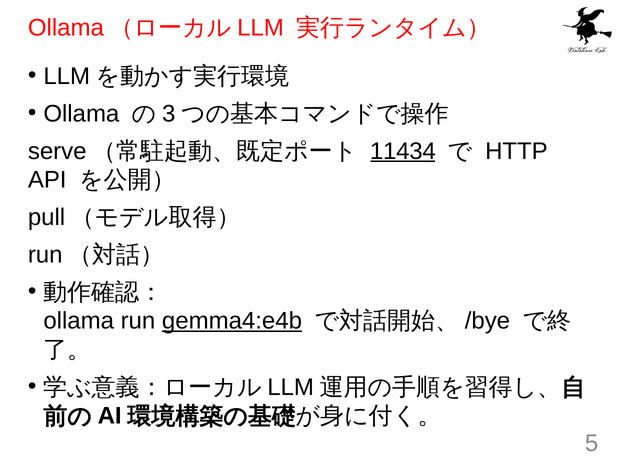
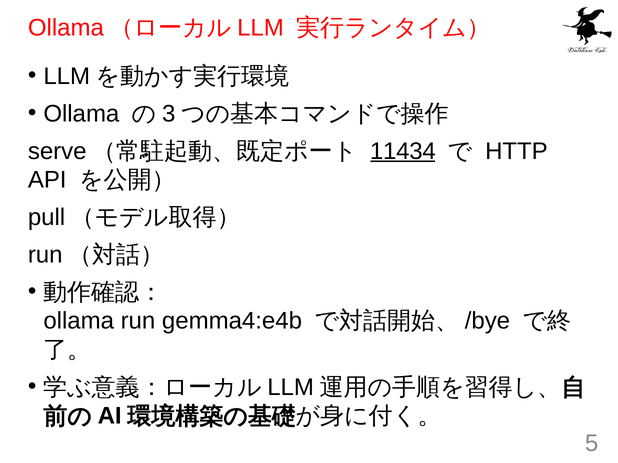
gemma4:e4b underline: present -> none (232, 321)
